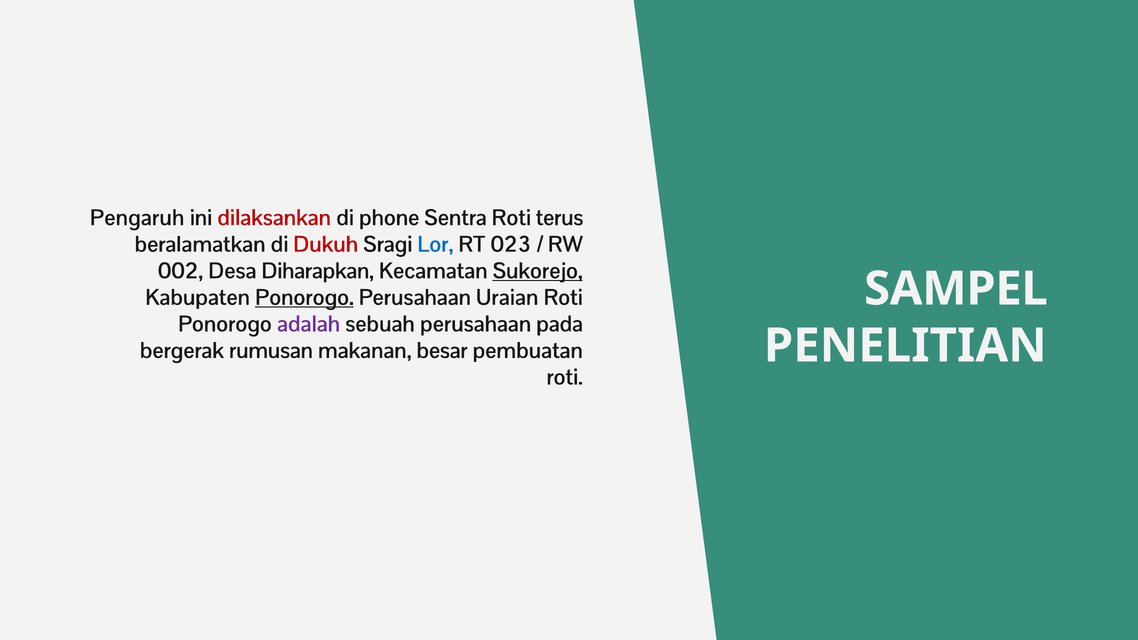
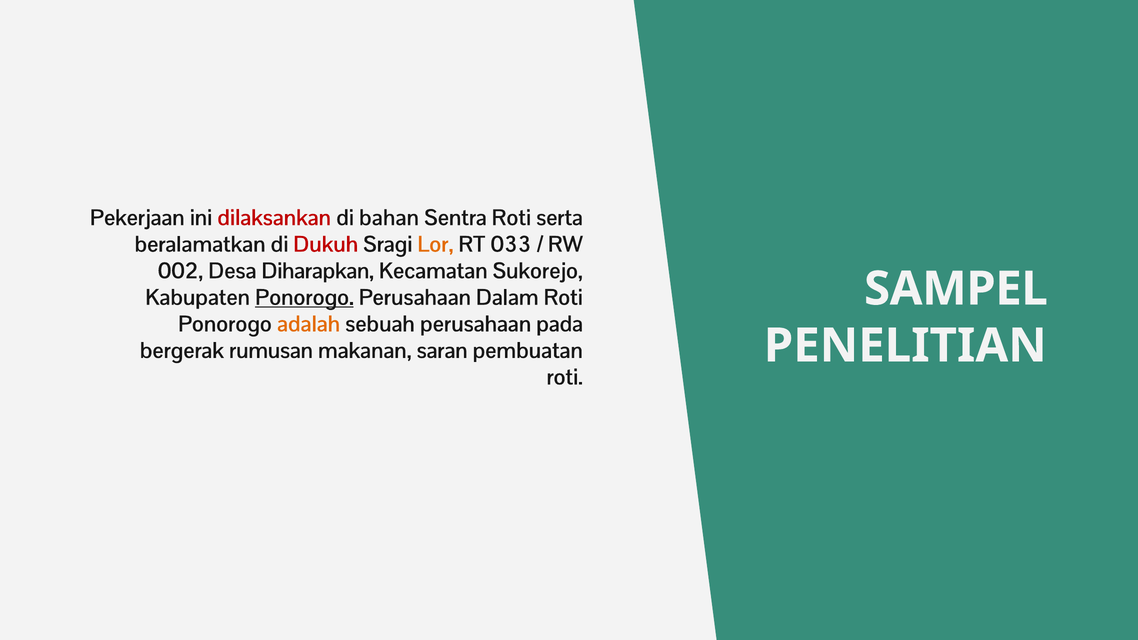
Pengaruh: Pengaruh -> Pekerjaan (137, 218)
phone: phone -> bahan (389, 218)
terus: terus -> serta (560, 218)
Lor colour: blue -> orange (435, 244)
023: 023 -> 033 (511, 244)
Sukorejo underline: present -> none (538, 271)
Uraian: Uraian -> Dalam (507, 298)
adalah colour: purple -> orange (309, 324)
besar: besar -> saran (442, 351)
